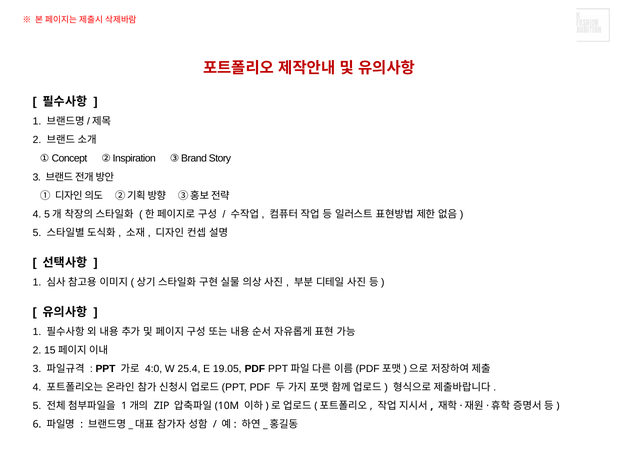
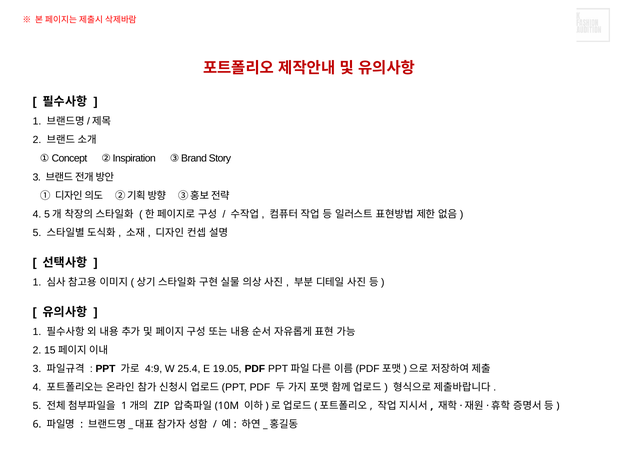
4:0: 4:0 -> 4:9 (154, 368)
